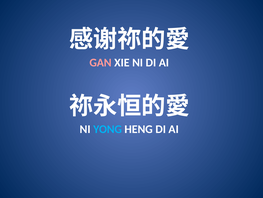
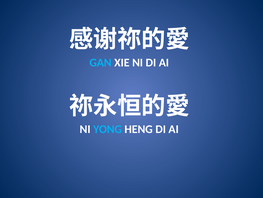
GAN colour: pink -> light blue (101, 62)
